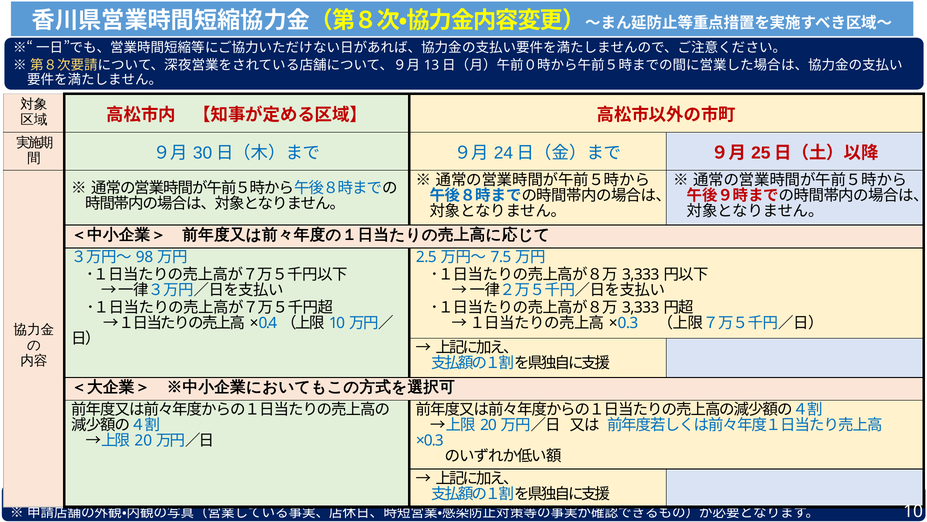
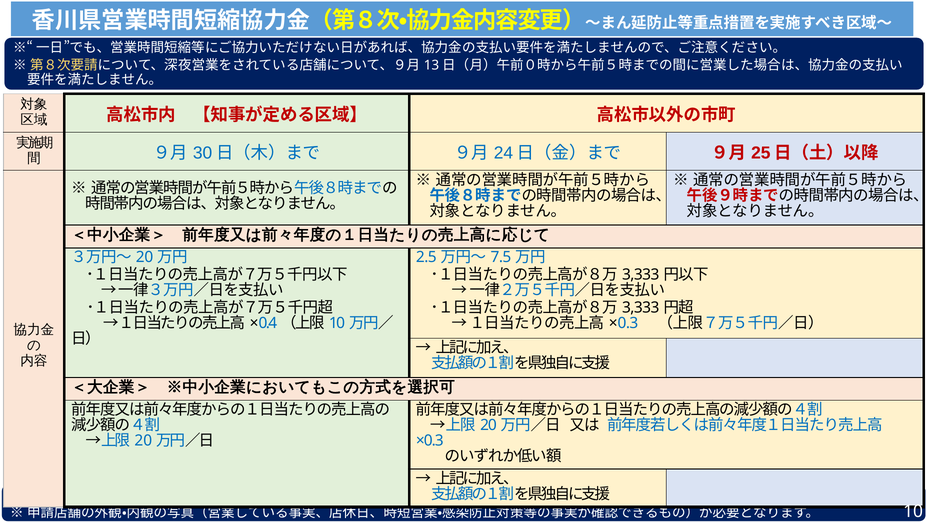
98: 98 -> 20 (145, 257)
